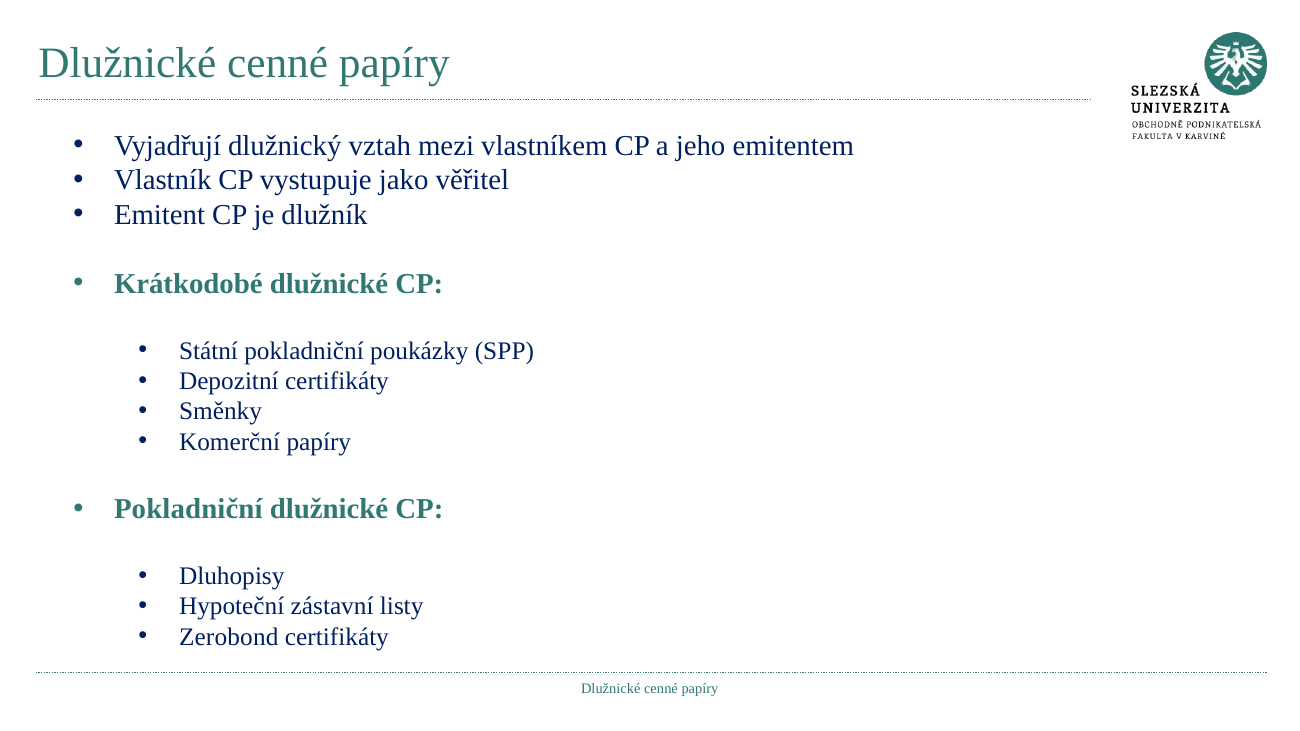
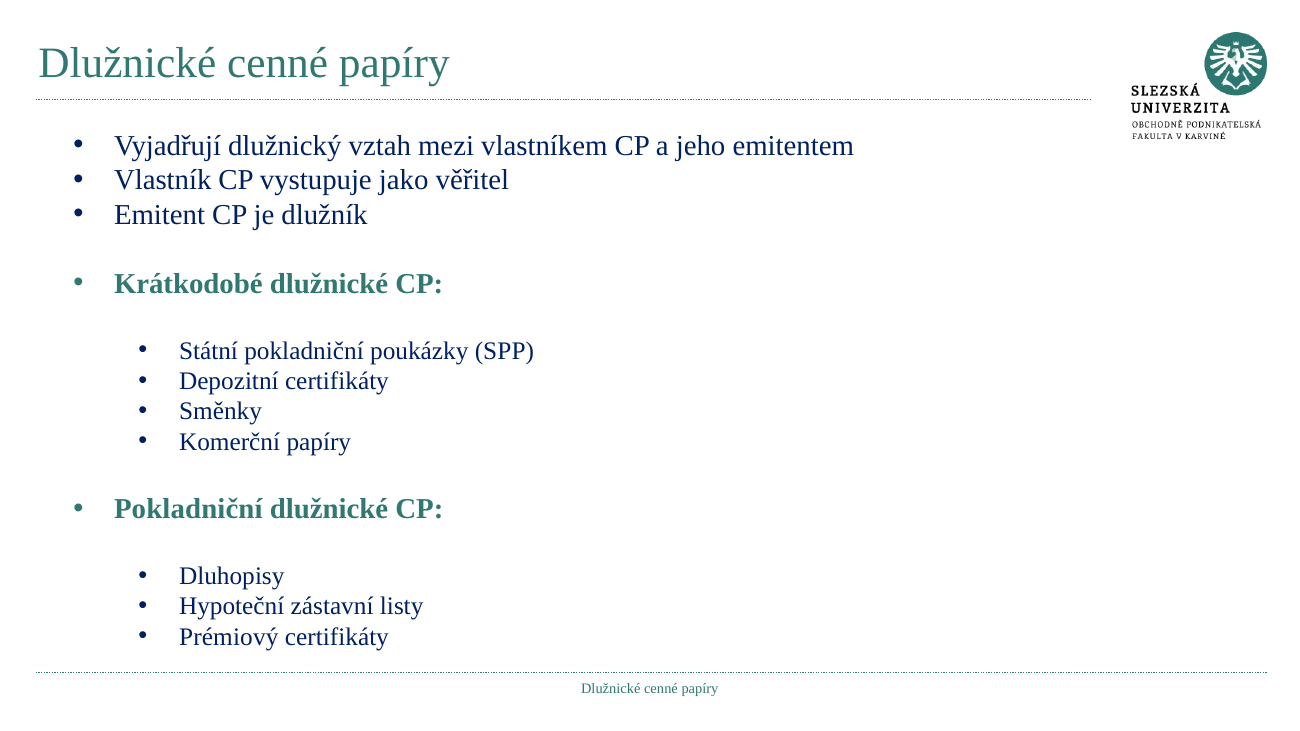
Zerobond: Zerobond -> Prémiový (229, 637)
